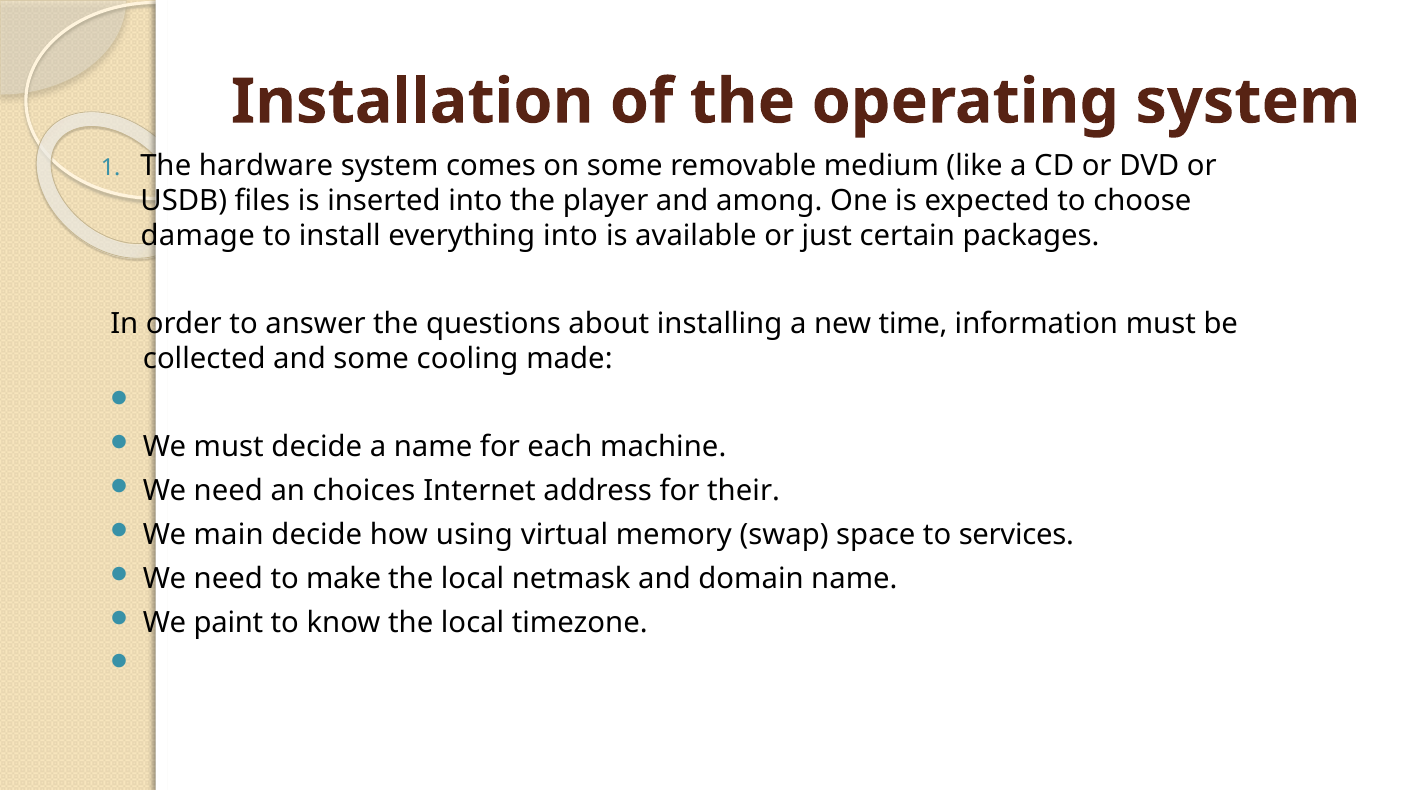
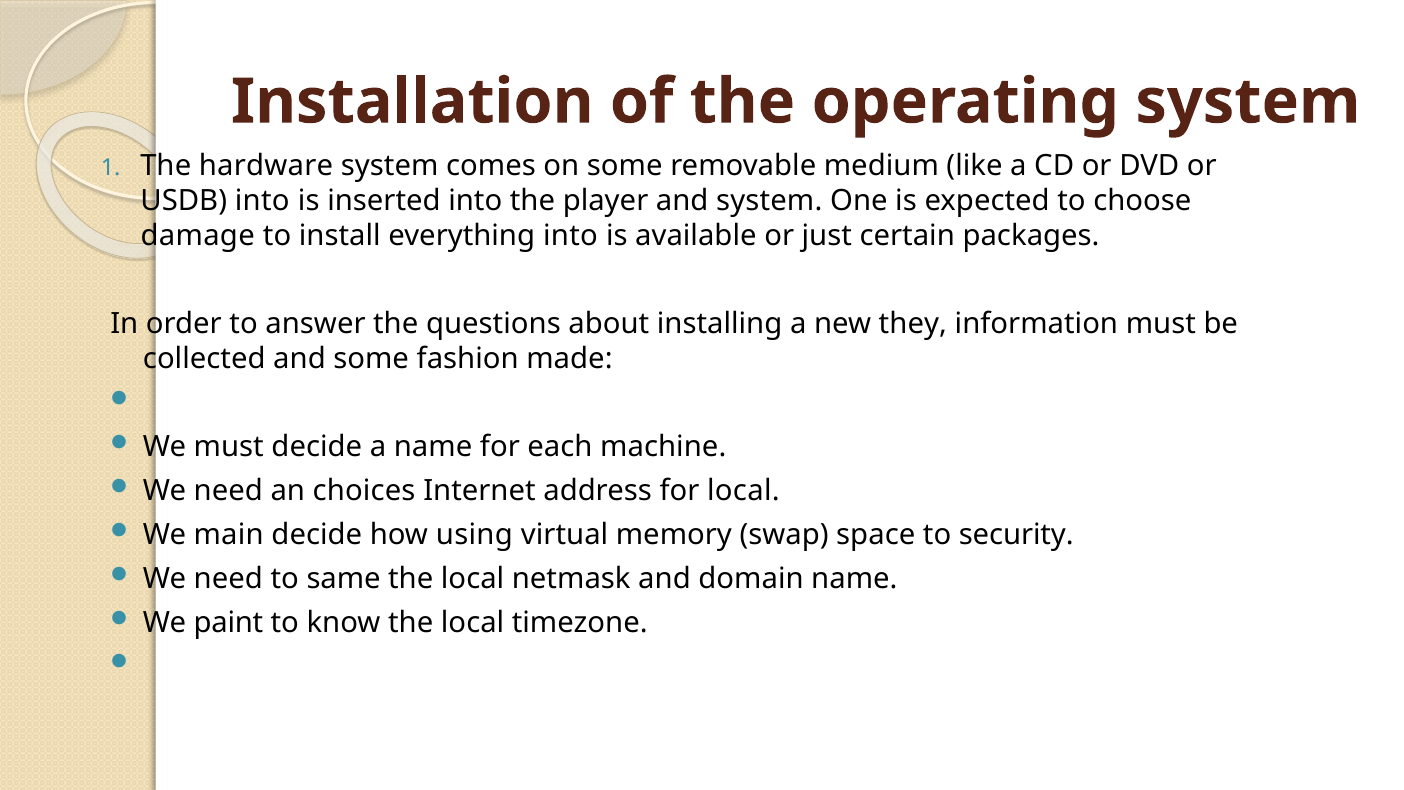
USDB files: files -> into (262, 201)
and among: among -> system (769, 201)
time: time -> they (913, 324)
cooling: cooling -> fashion (468, 359)
for their: their -> local (743, 491)
services: services -> security (1016, 535)
make: make -> same (344, 578)
